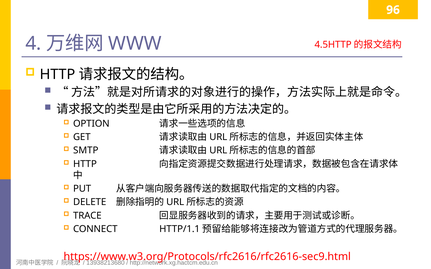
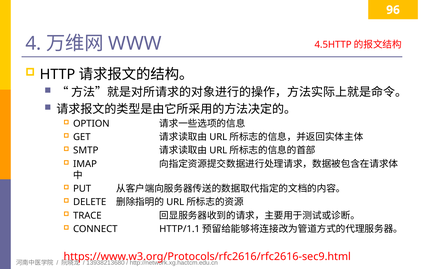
HTTP: HTTP -> IMAP (85, 164)
